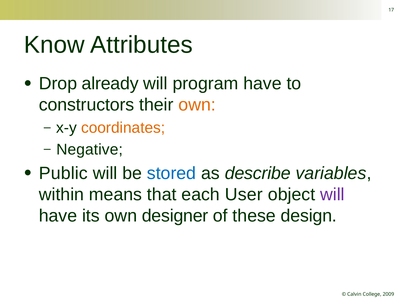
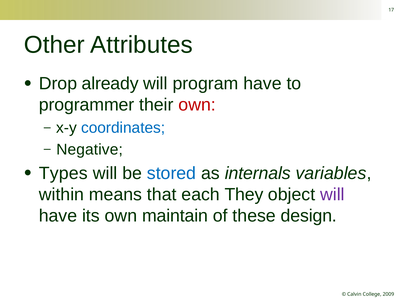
Know: Know -> Other (54, 45)
constructors: constructors -> programmer (87, 105)
own colour: orange -> red (197, 105)
coordinates colour: orange -> blue (123, 128)
Public: Public -> Types (63, 173)
describe: describe -> internals (258, 173)
User: User -> They (244, 194)
designer: designer -> maintain (175, 215)
